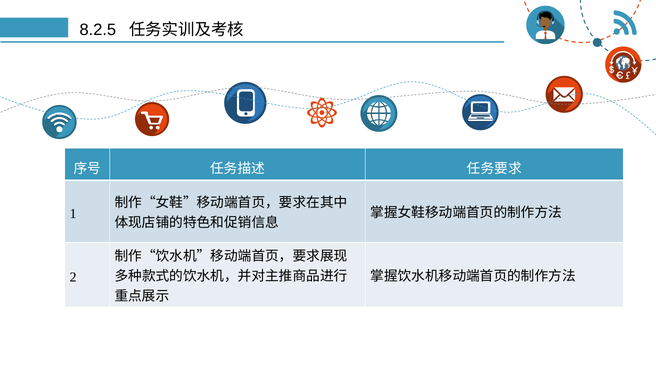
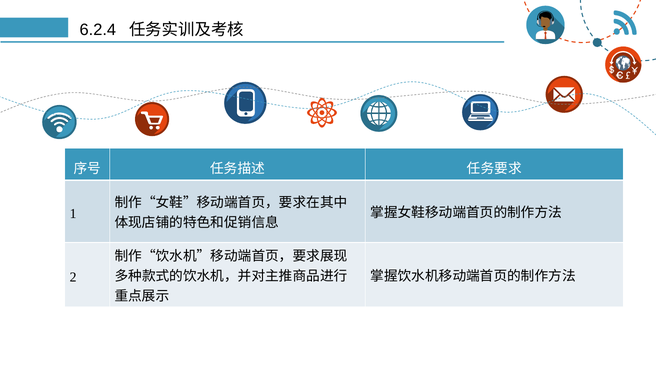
8.2.5: 8.2.5 -> 6.2.4 (98, 30)
